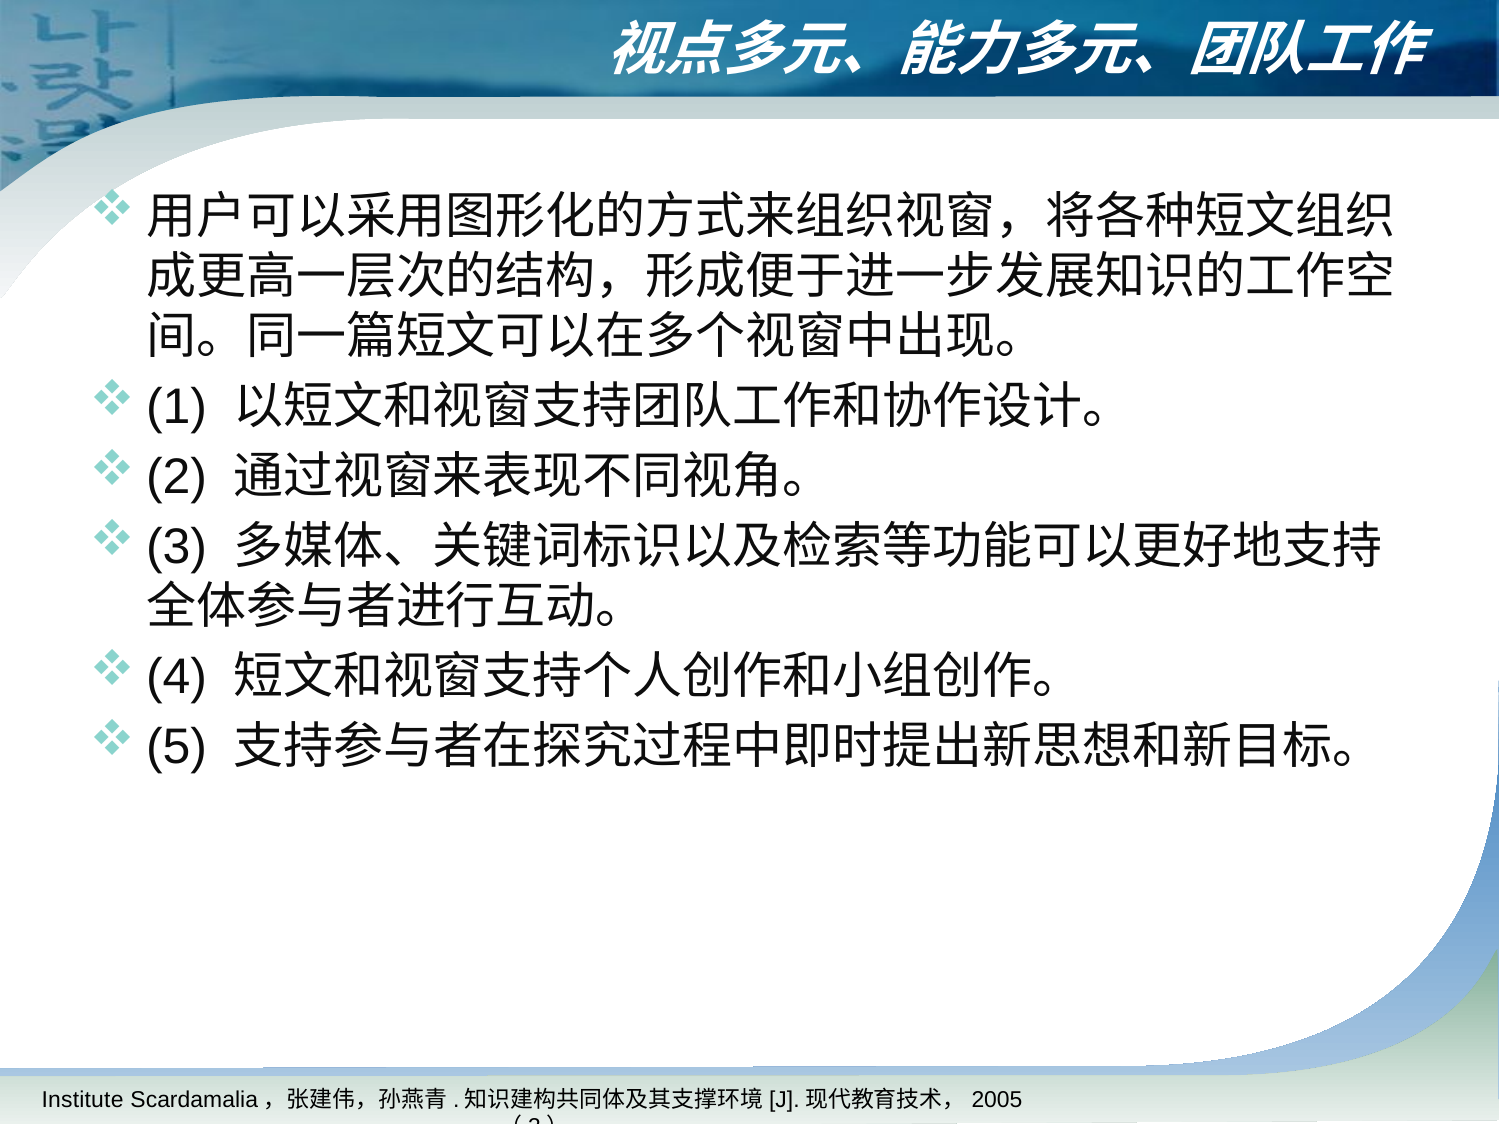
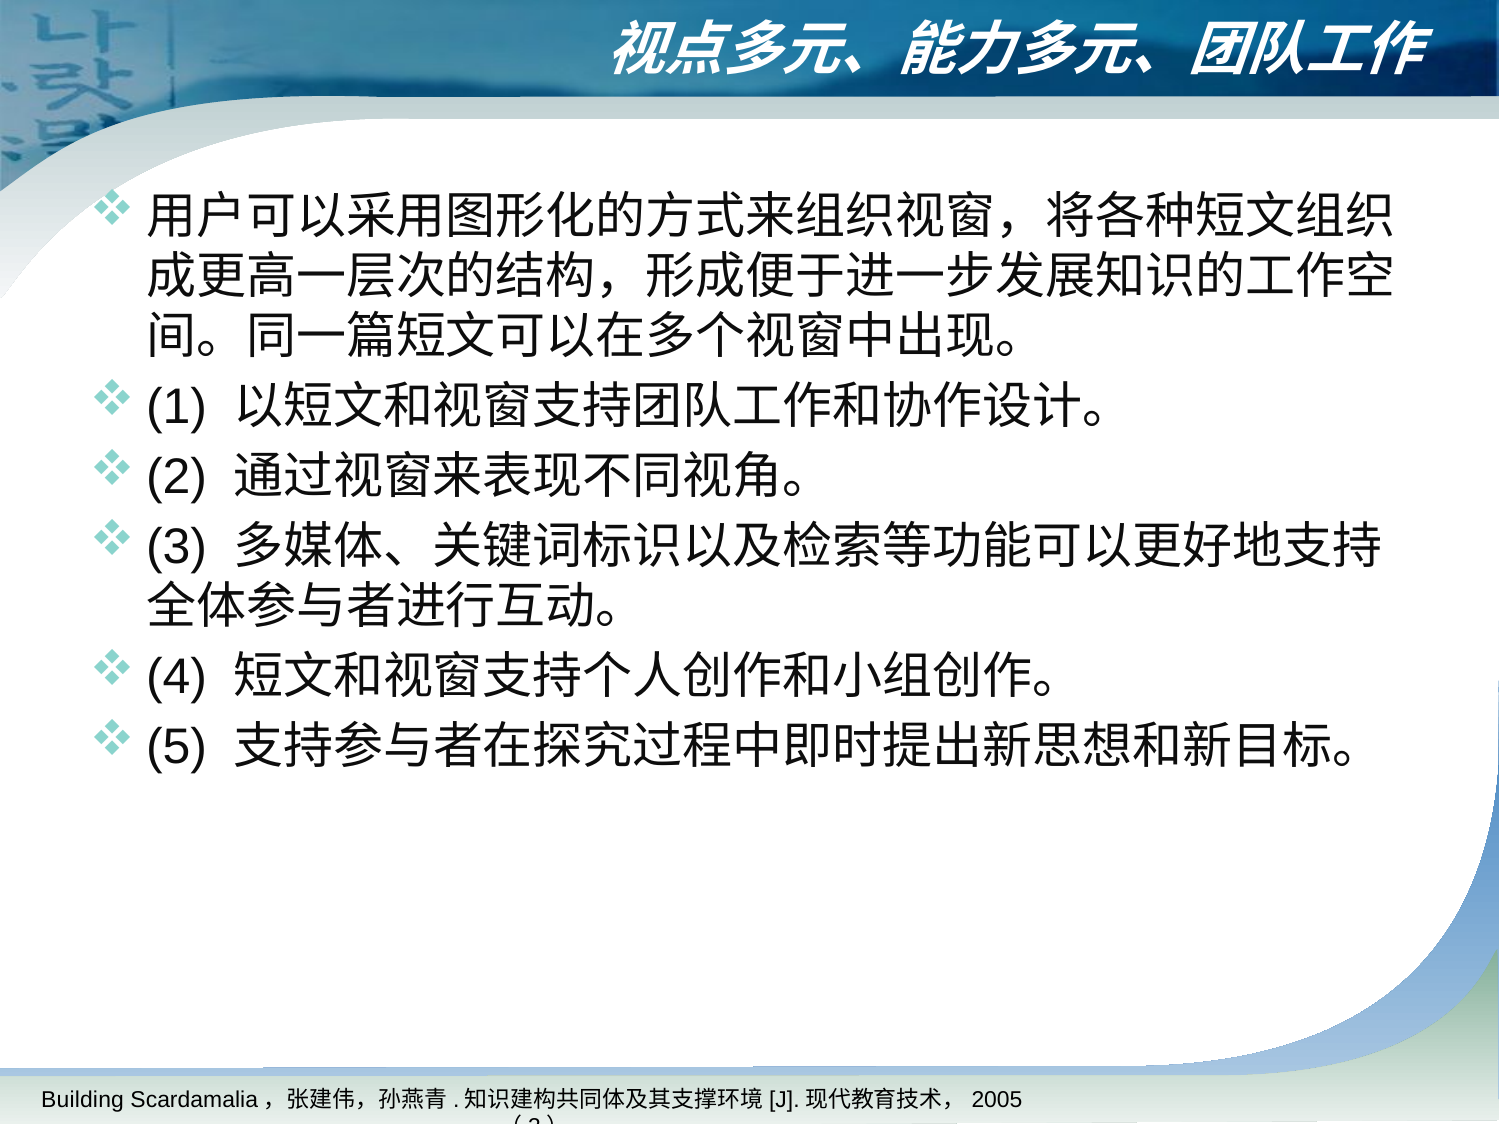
Institute: Institute -> Building (83, 1100)
